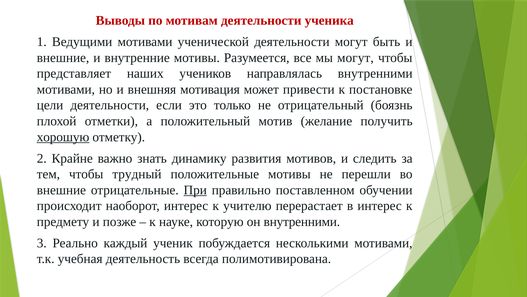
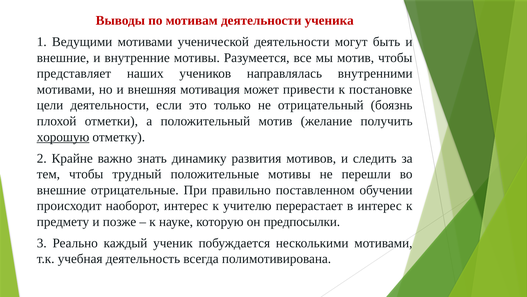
мы могут: могут -> мотив (356, 58)
При underline: present -> none (195, 190)
он внутренними: внутренними -> предпосылки (302, 221)
